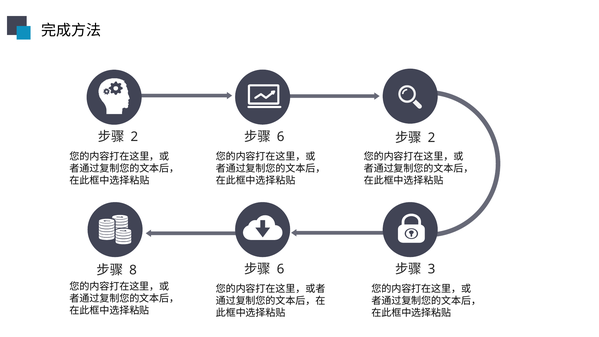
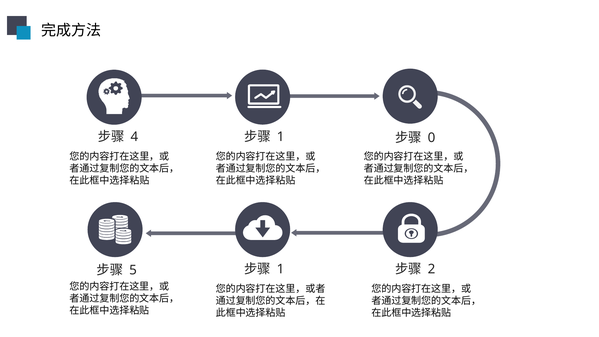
2: 2 -> 4 (134, 137)
6: 6 -> 1 (281, 137)
2: 2 -> 0 (431, 138)
6: 6 -> 1 (280, 269)
3: 3 -> 2 (431, 269)
8: 8 -> 5 (133, 270)
